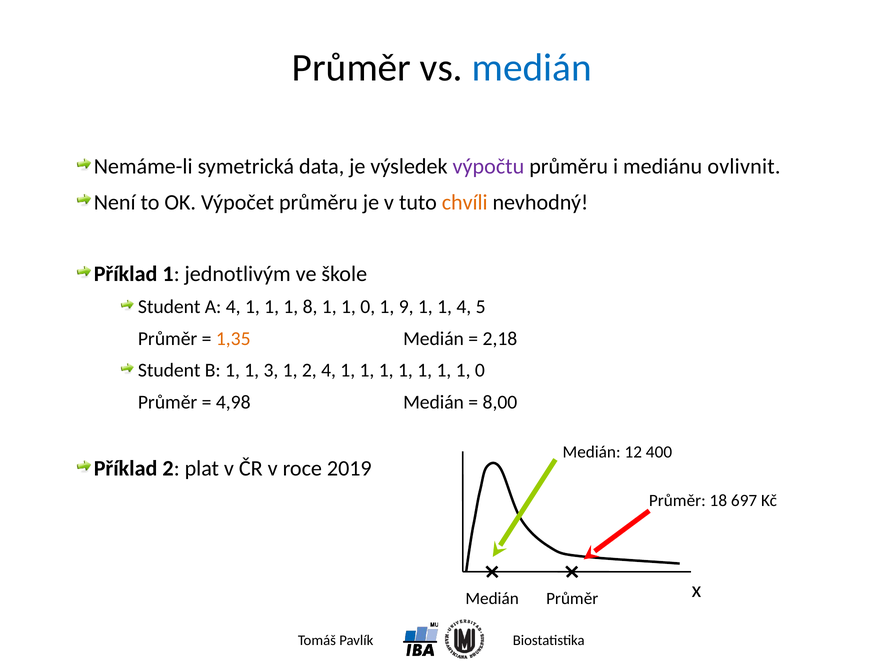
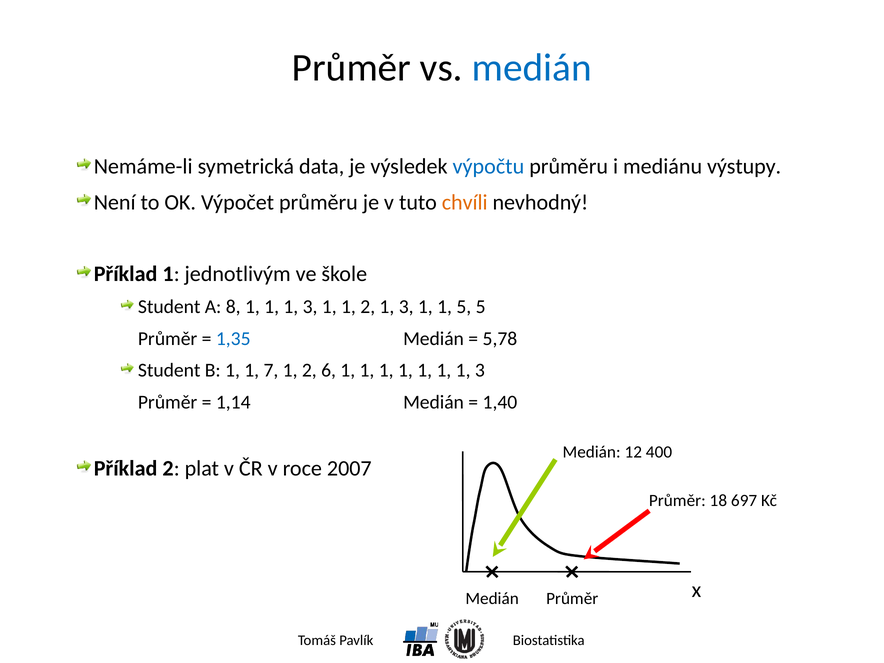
výpočtu colour: purple -> blue (488, 167)
ovlivnit: ovlivnit -> výstupy (744, 167)
A 4: 4 -> 8 (233, 307)
8: 8 -> 3 (310, 307)
0: 0 -> 2 (368, 307)
9: 9 -> 3 (406, 307)
1 4: 4 -> 5 (464, 307)
1,35 colour: orange -> blue (233, 339)
2,18: 2,18 -> 5,78 (500, 339)
3: 3 -> 7 (271, 370)
2 4: 4 -> 6 (329, 370)
0: 0 -> 3 (480, 370)
4,98: 4,98 -> 1,14 (233, 402)
8,00: 8,00 -> 1,40 (500, 402)
2019: 2019 -> 2007 (349, 469)
